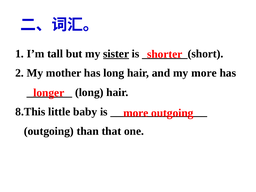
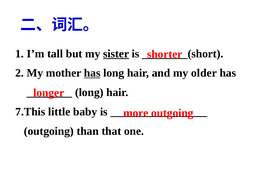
has underline: none -> present (92, 73)
my more: more -> older (204, 73)
8.This: 8.This -> 7.This (30, 112)
